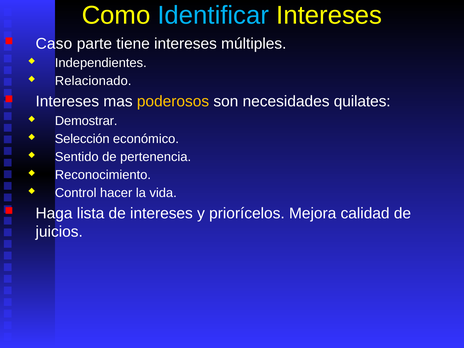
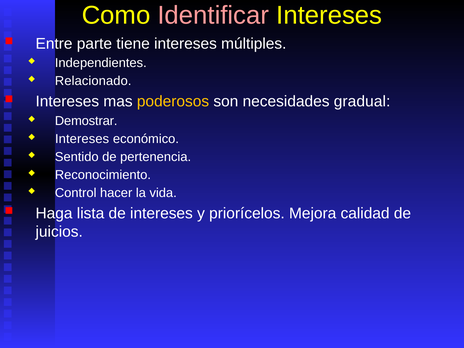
Identificar colour: light blue -> pink (213, 15)
Caso: Caso -> Entre (54, 44)
quilates: quilates -> gradual (362, 101)
Selección: Selección -> Intereses (82, 139)
